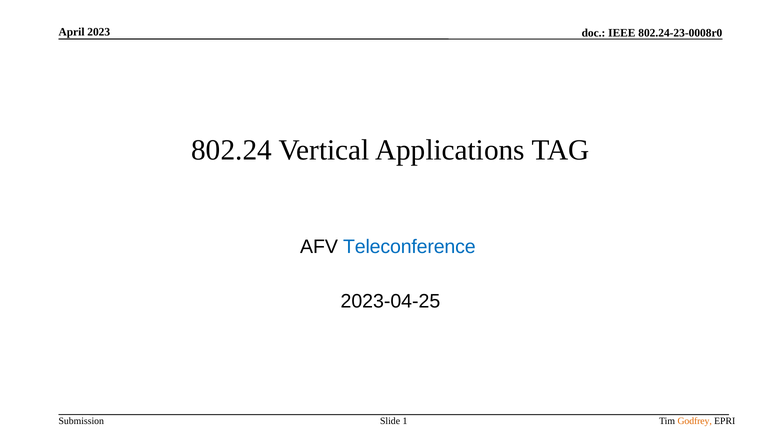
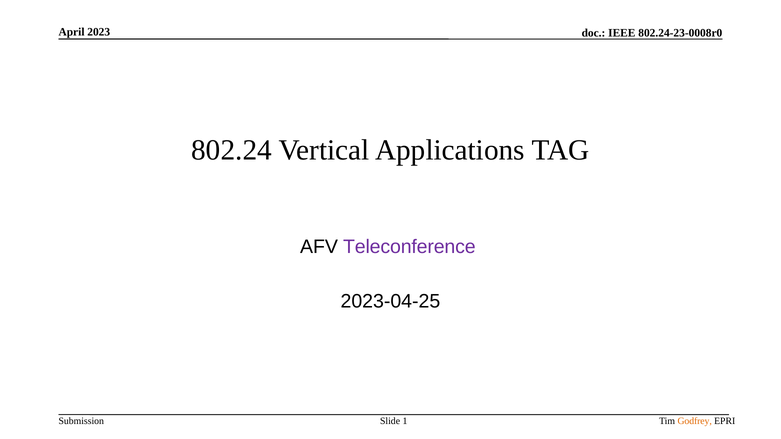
Teleconference colour: blue -> purple (409, 247)
